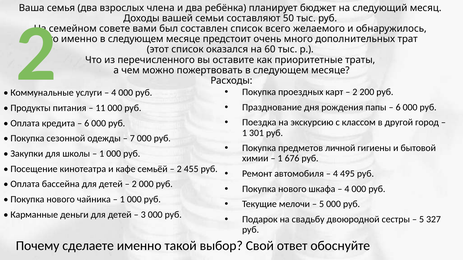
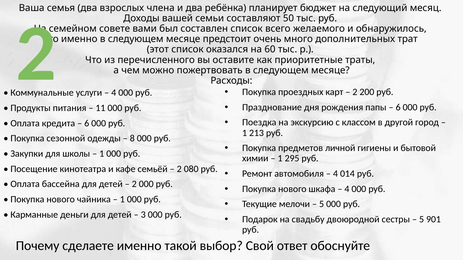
301: 301 -> 213 (256, 133)
7: 7 -> 8 (132, 139)
676: 676 -> 295 (292, 159)
455: 455 -> 080 (191, 169)
495: 495 -> 014 (347, 174)
327: 327 -> 901 (434, 220)
